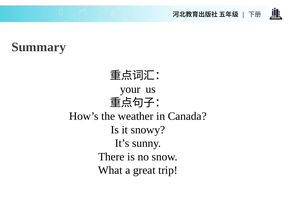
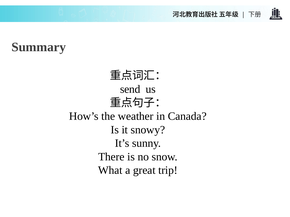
your: your -> send (130, 89)
